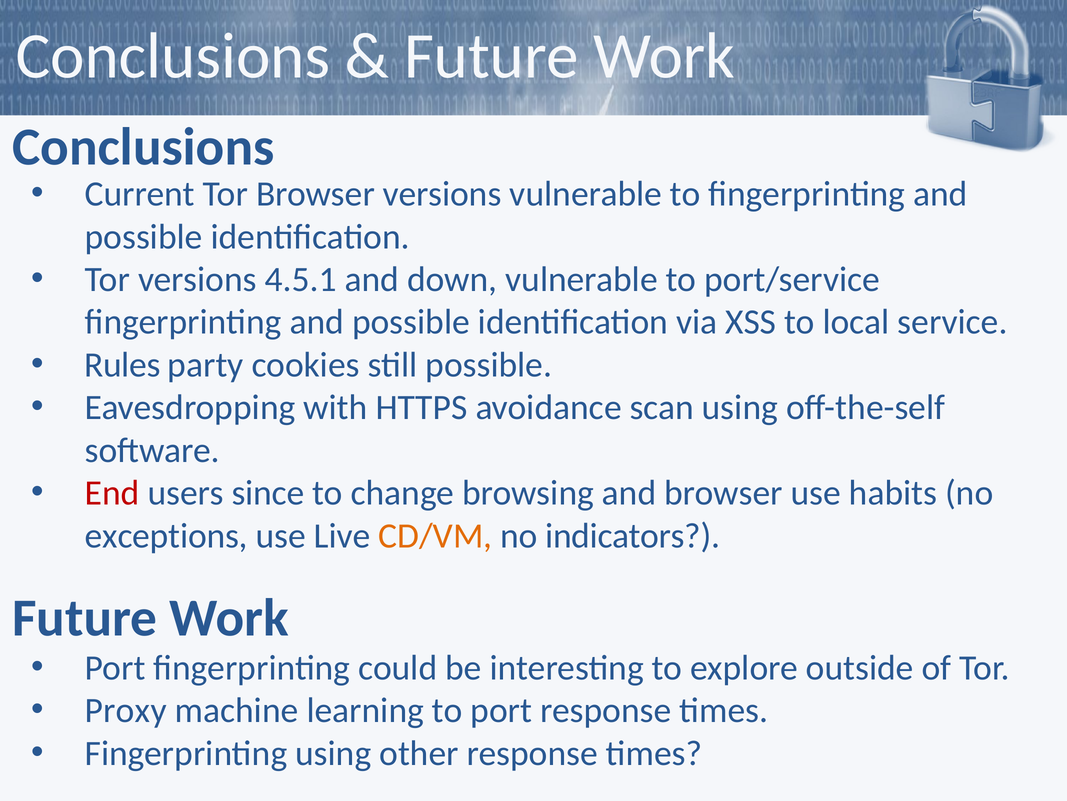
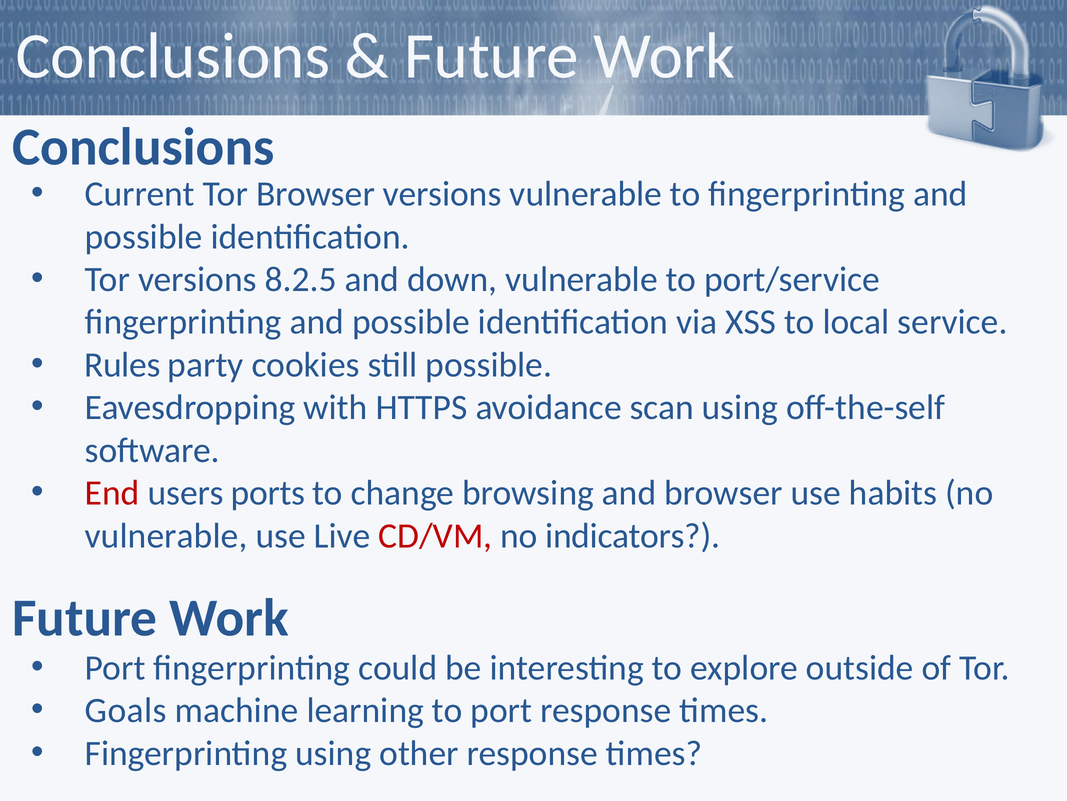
4.5.1: 4.5.1 -> 8.2.5 (301, 279)
since: since -> ports (268, 493)
exceptions: exceptions -> vulnerable (166, 535)
CD/VM colour: orange -> red (435, 535)
Proxy: Proxy -> Goals (126, 710)
